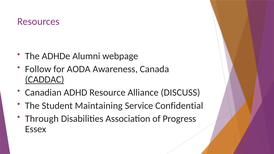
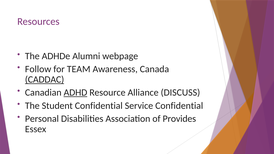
AODA: AODA -> TEAM (79, 69)
ADHD underline: none -> present (75, 93)
Student Maintaining: Maintaining -> Confidential (99, 106)
Through: Through -> Personal (42, 119)
Progress: Progress -> Provides (179, 119)
